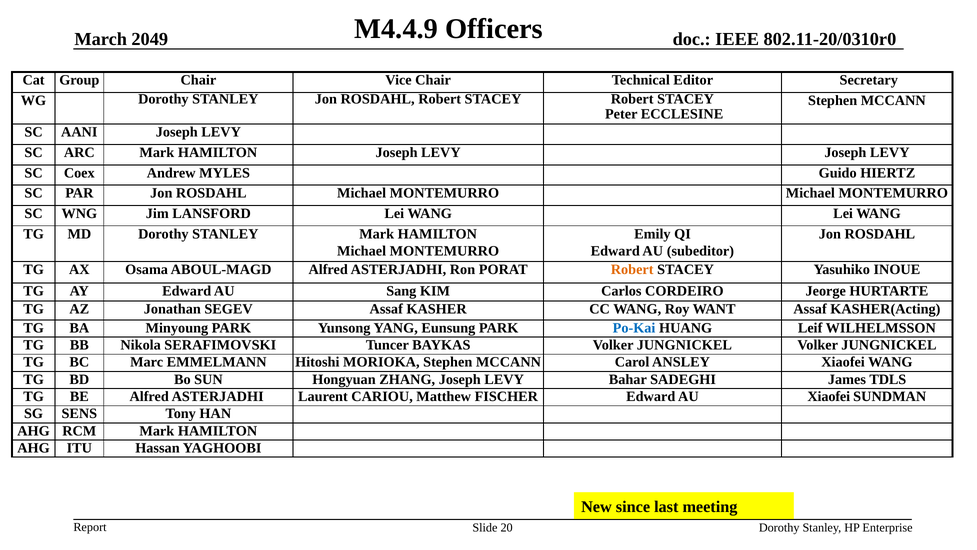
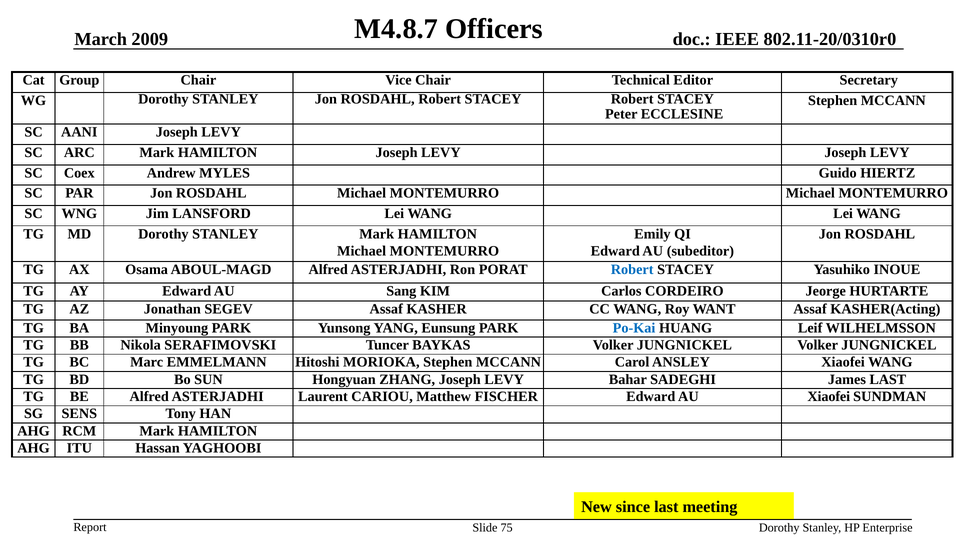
M4.4.9: M4.4.9 -> M4.8.7 (396, 29)
2049: 2049 -> 2009 (150, 39)
Robert colour: orange -> blue (632, 269)
James TDLS: TDLS -> LAST (888, 379)
20: 20 -> 75 (507, 527)
